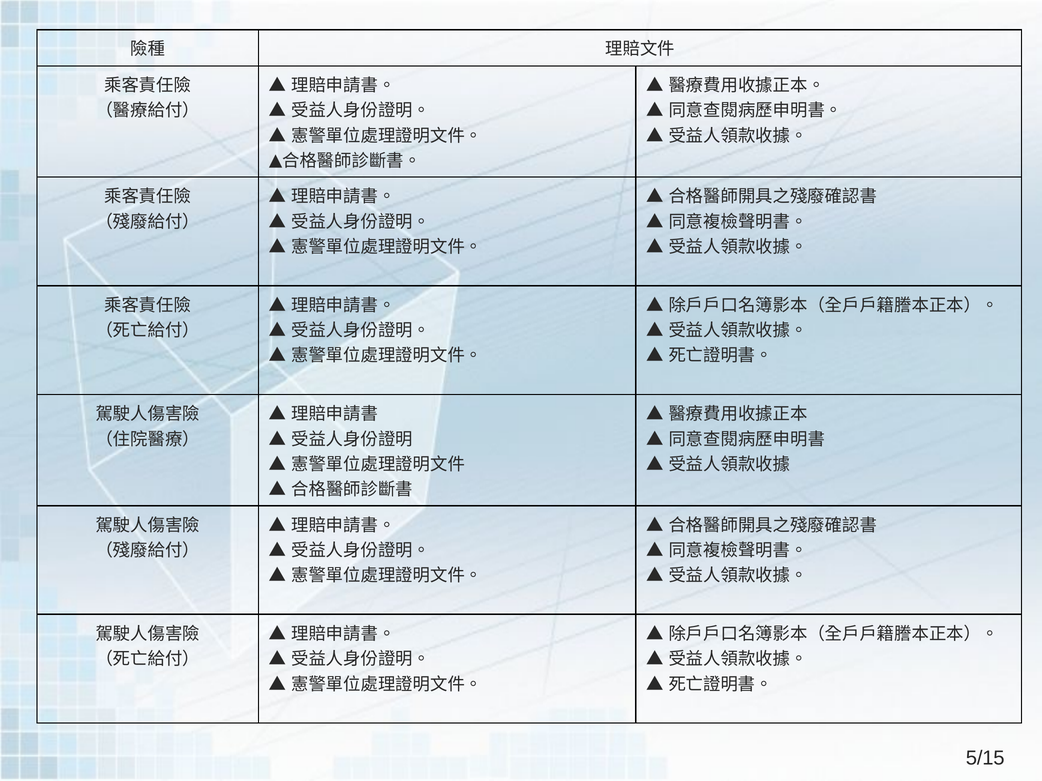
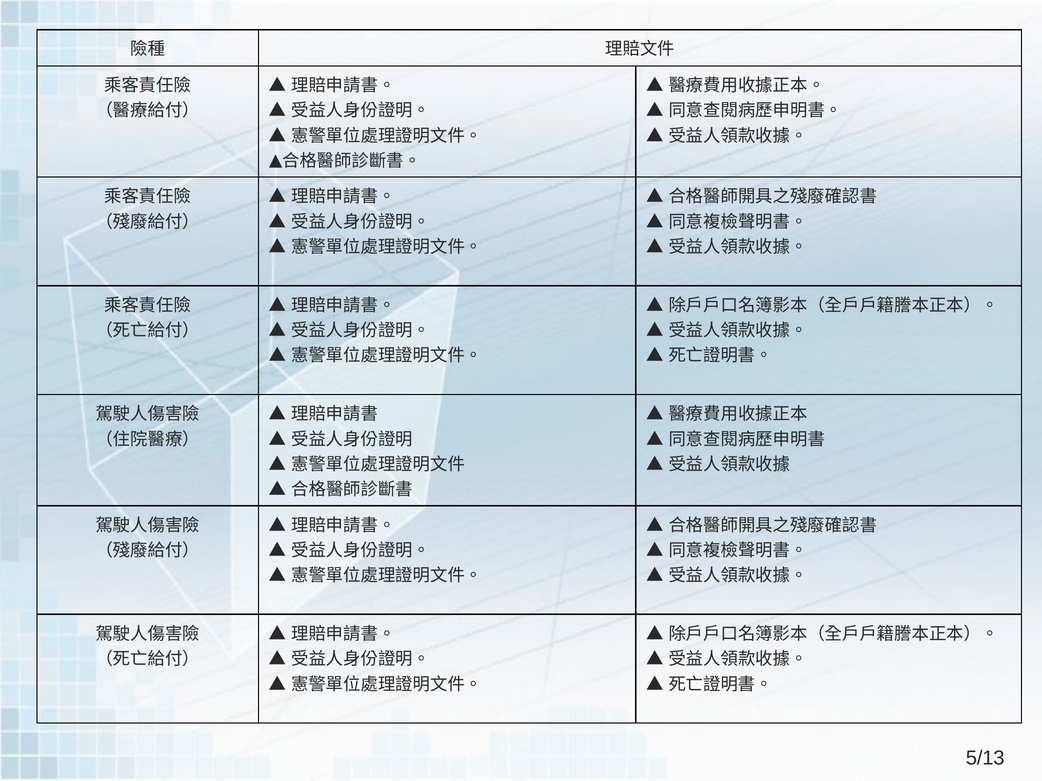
5/15: 5/15 -> 5/13 (985, 758)
